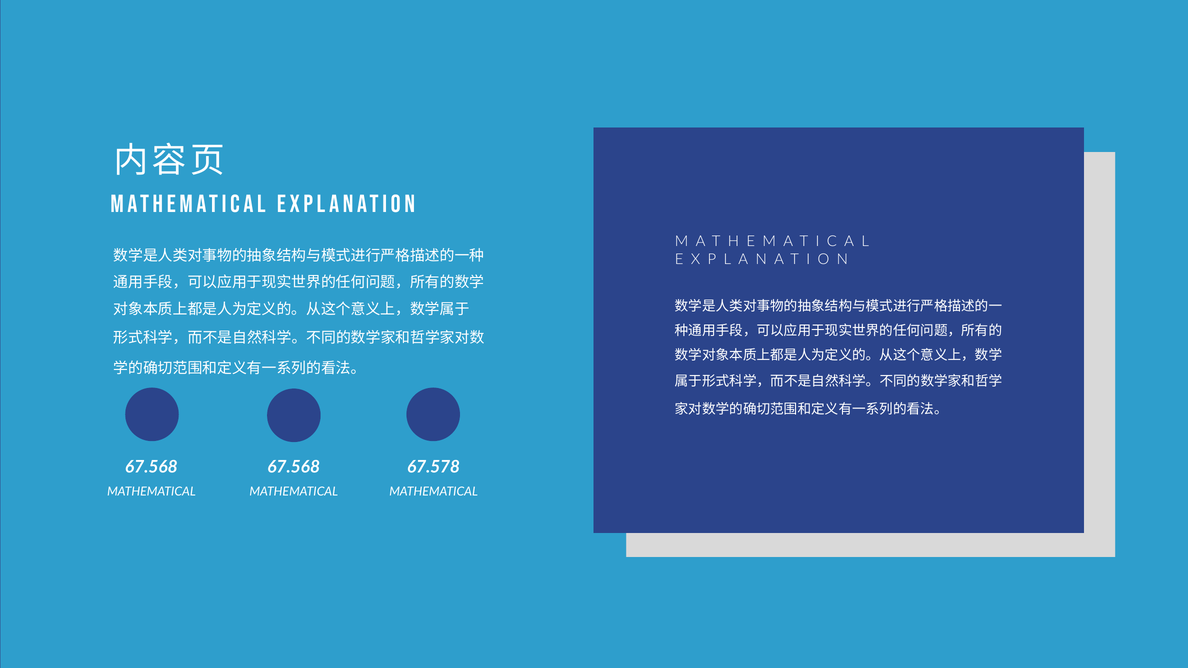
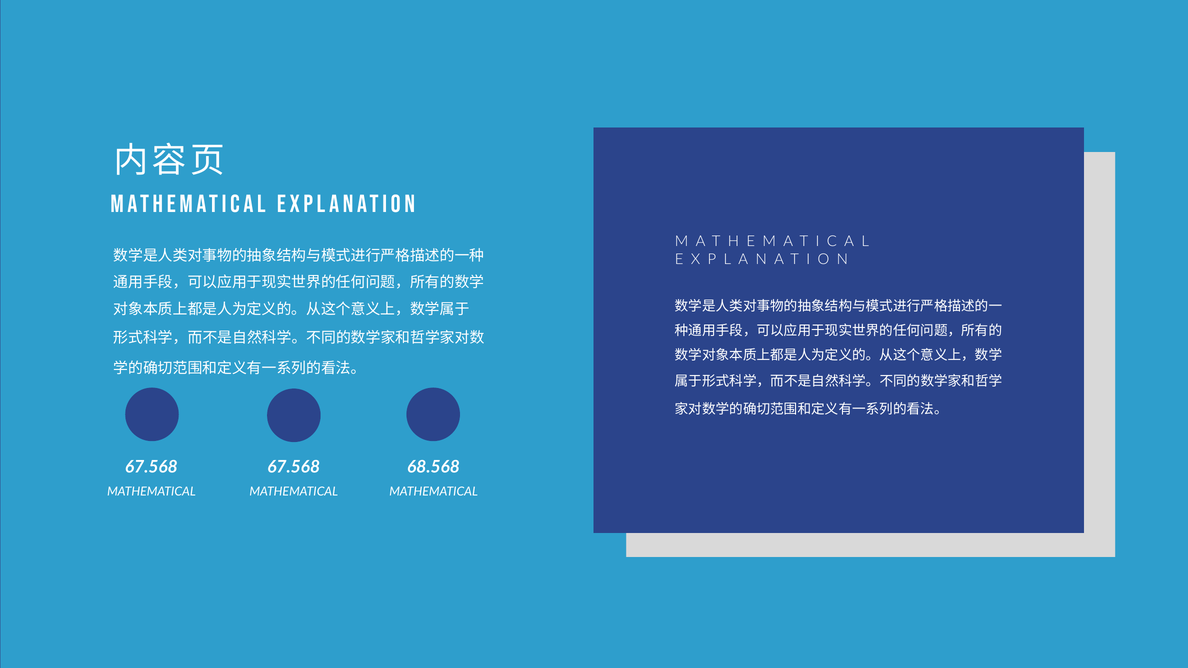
67.578: 67.578 -> 68.568 (434, 467)
